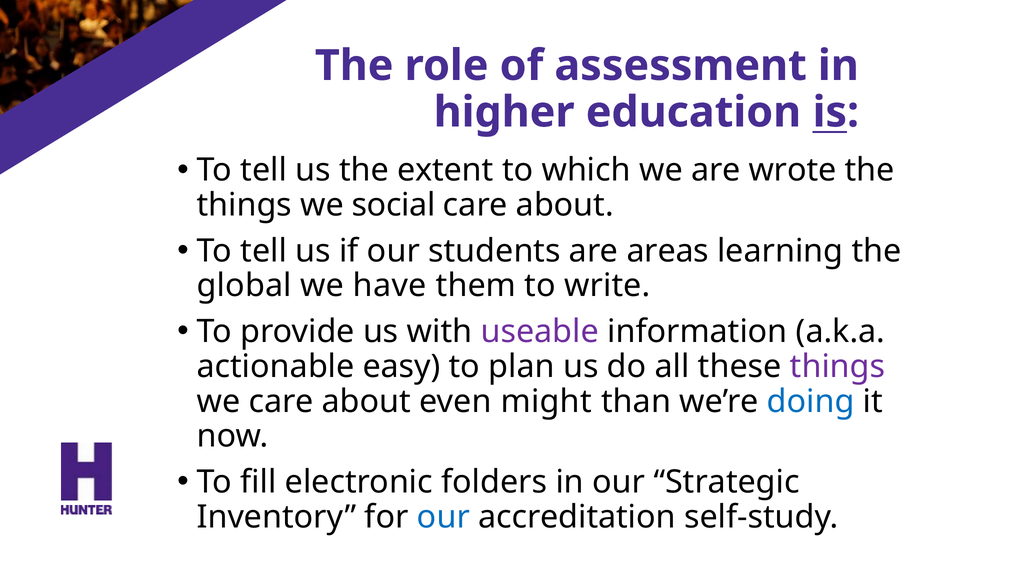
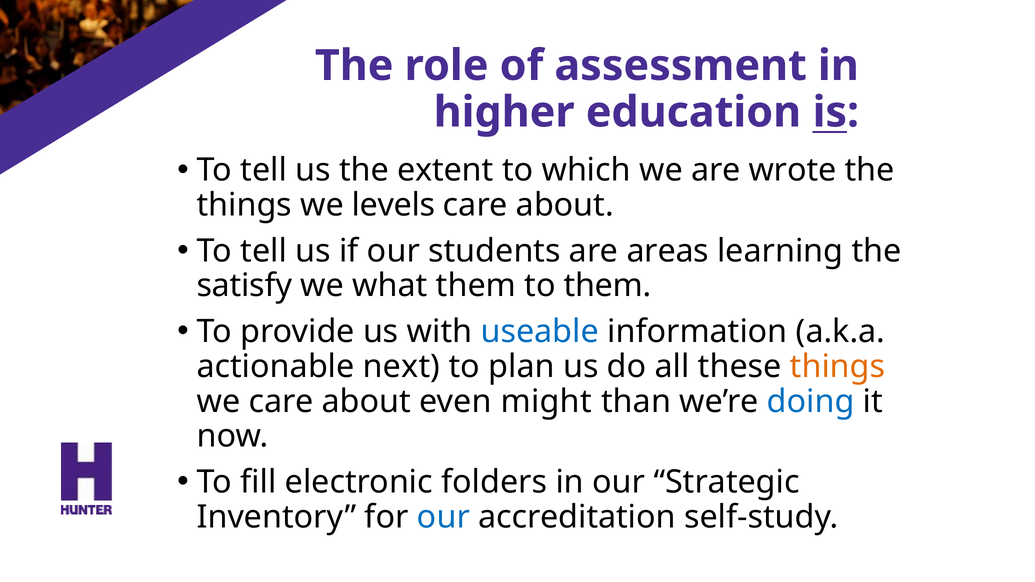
social: social -> levels (394, 205)
global: global -> satisfy (244, 286)
have: have -> what (390, 286)
to write: write -> them (608, 286)
useable colour: purple -> blue (540, 332)
easy: easy -> next (401, 367)
things colour: purple -> orange (838, 367)
